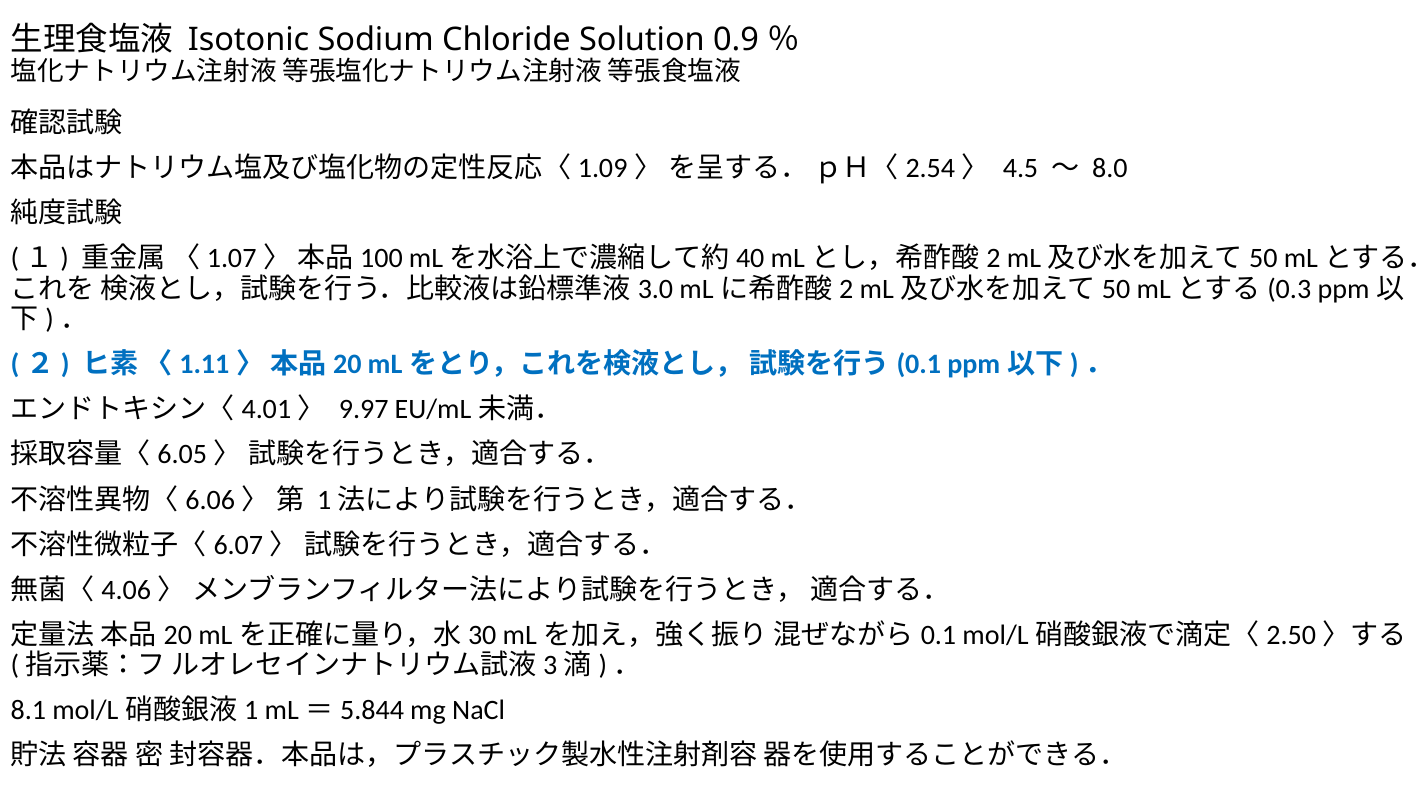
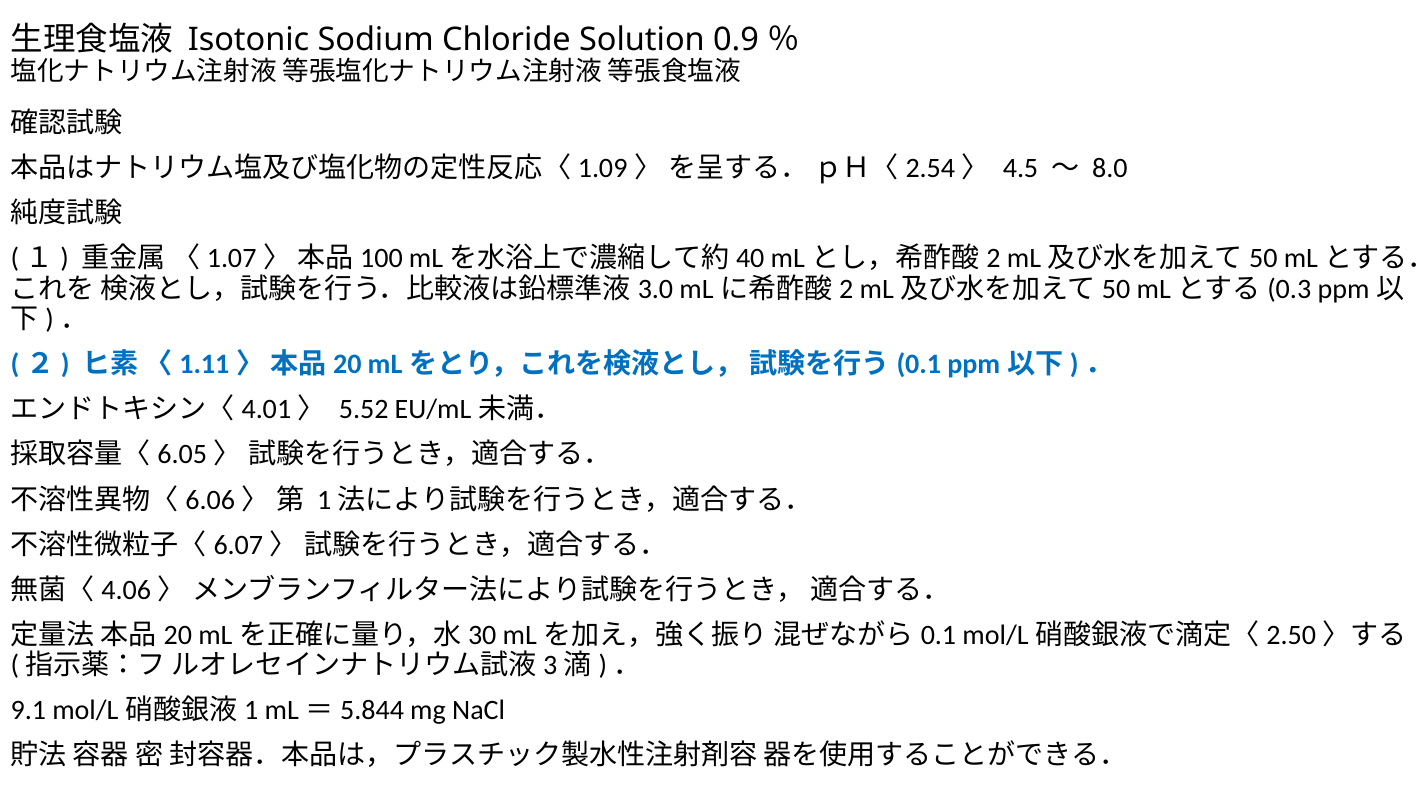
9.97: 9.97 -> 5.52 (364, 410)
8.1: 8.1 -> 9.1 (28, 711)
